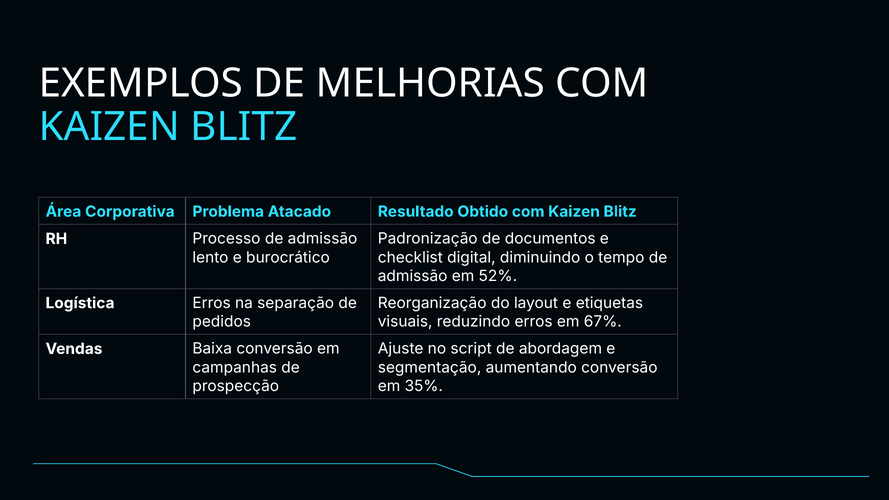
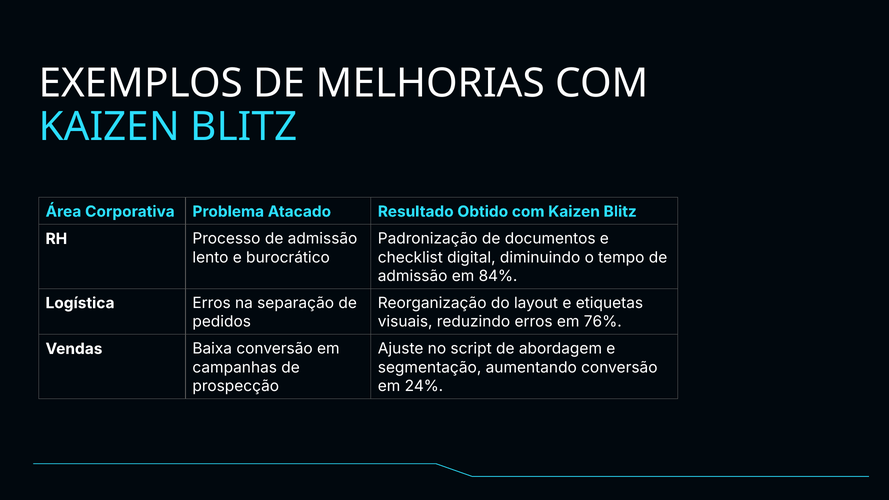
52%: 52% -> 84% (498, 276)
67%: 67% -> 76% (603, 322)
35%: 35% -> 24% (424, 386)
